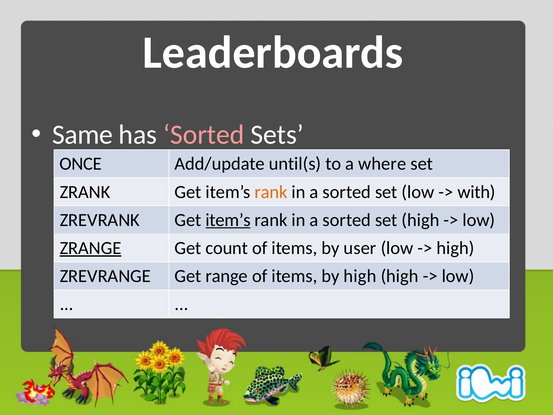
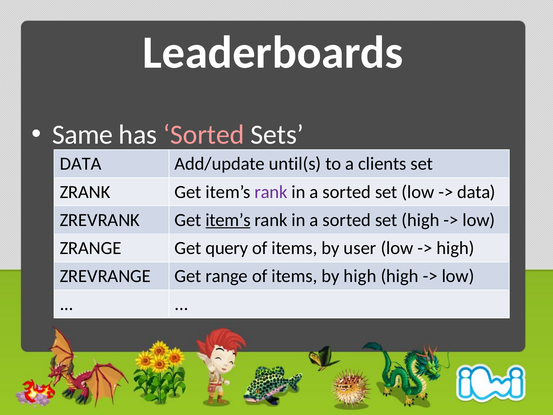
ONCE: ONCE -> DATA (81, 164)
where: where -> clients (382, 164)
rank colour: orange -> purple (271, 192)
with: with -> data (476, 192)
ZRANGE underline: present -> none (91, 248)
count: count -> query (227, 248)
